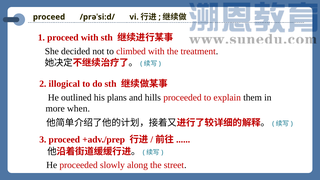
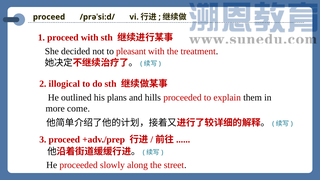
climbed: climbed -> pleasant (131, 51)
when: when -> come (78, 109)
